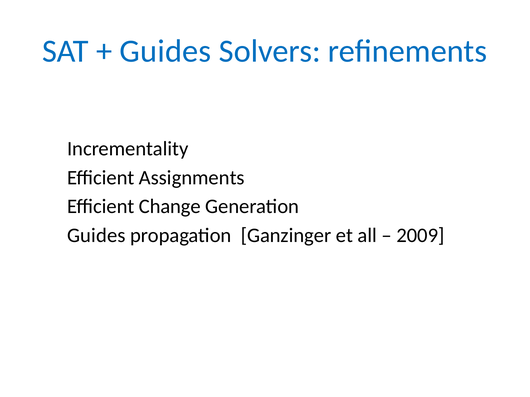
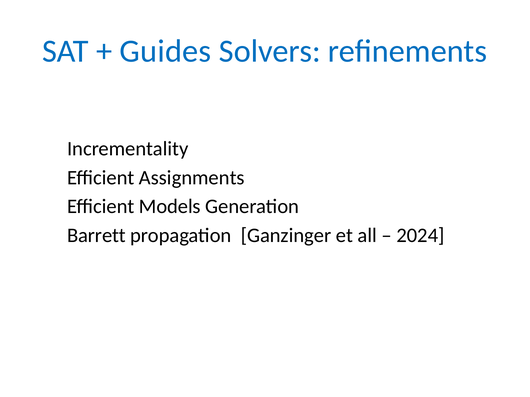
Change: Change -> Models (170, 207)
Guides: Guides -> Barrett (96, 236)
2009: 2009 -> 2024 (420, 236)
